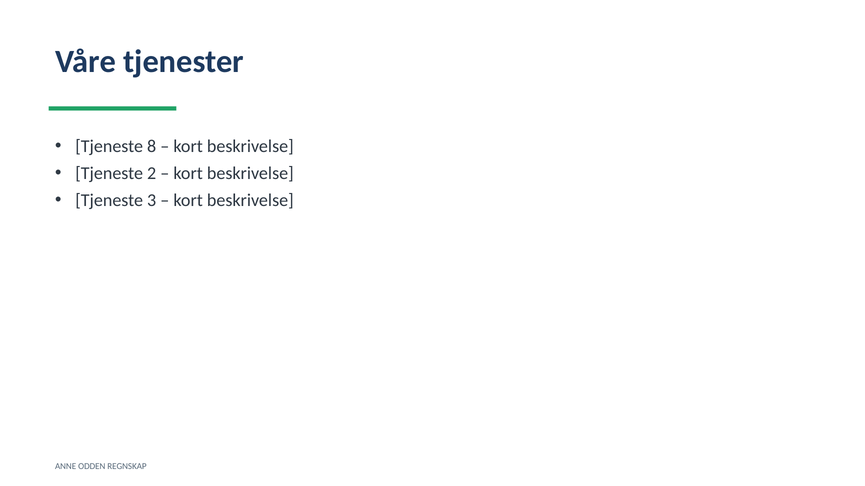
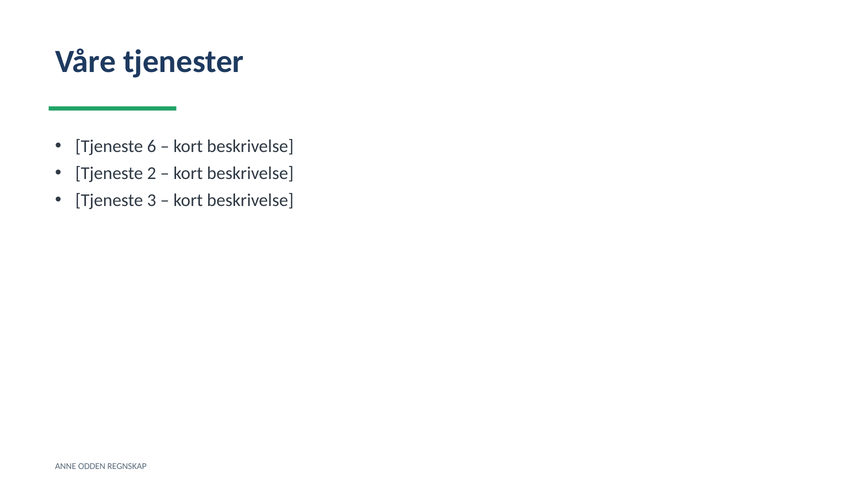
8: 8 -> 6 (152, 147)
